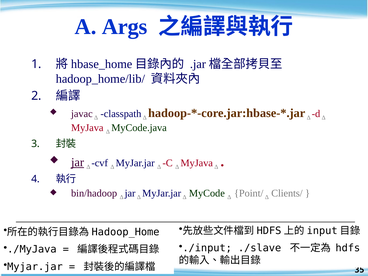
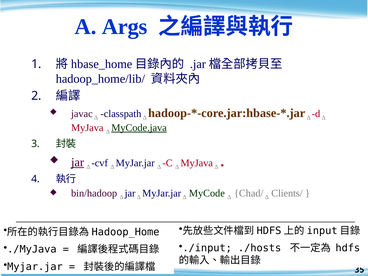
MyCode.java underline: none -> present (139, 128)
Point/: Point/ -> Chad/ (249, 193)
./slave: ./slave -> ./hosts (260, 248)
